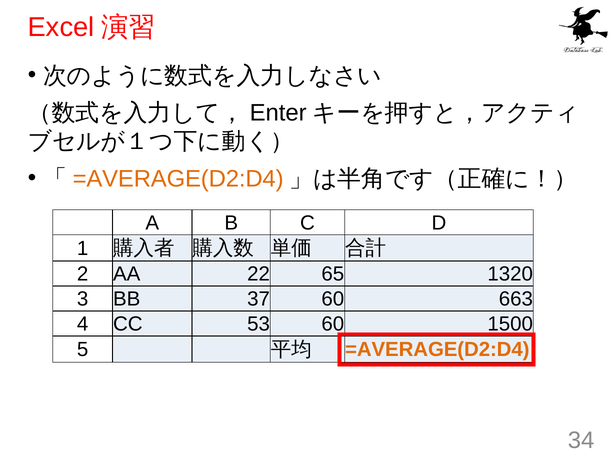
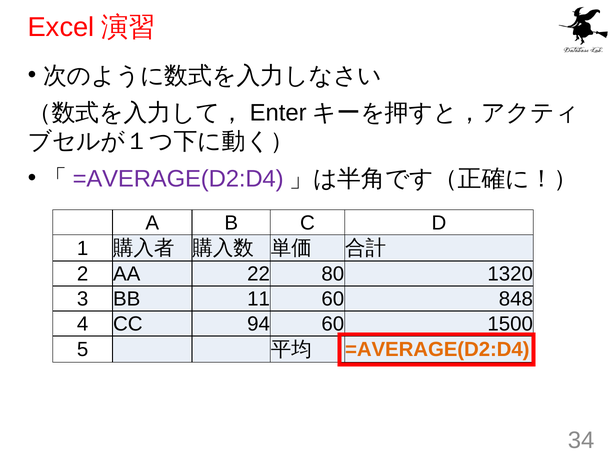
=AVERAGE(D2:D4 colour: orange -> purple (178, 179)
65: 65 -> 80 (333, 274)
37: 37 -> 11 (259, 299)
663: 663 -> 848 (516, 299)
53: 53 -> 94 (259, 324)
